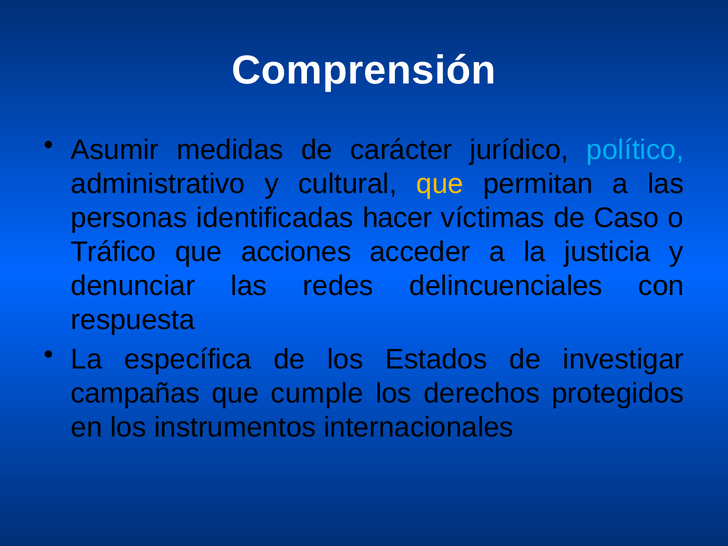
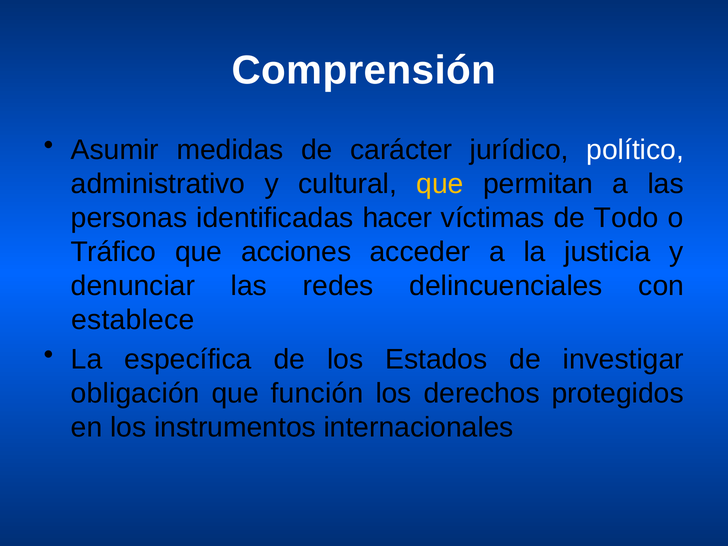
político colour: light blue -> white (635, 150)
Caso: Caso -> Todo (626, 218)
respuesta: respuesta -> establece (133, 320)
campañas: campañas -> obligación (135, 394)
cumple: cumple -> función (317, 394)
